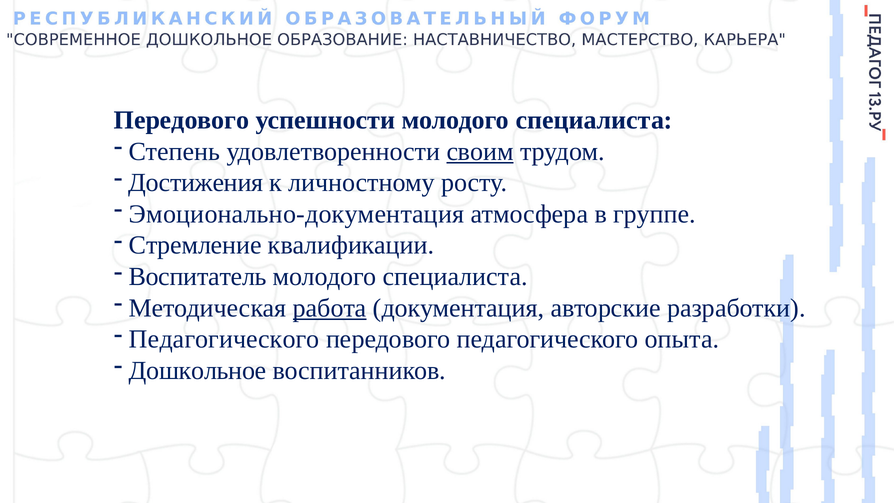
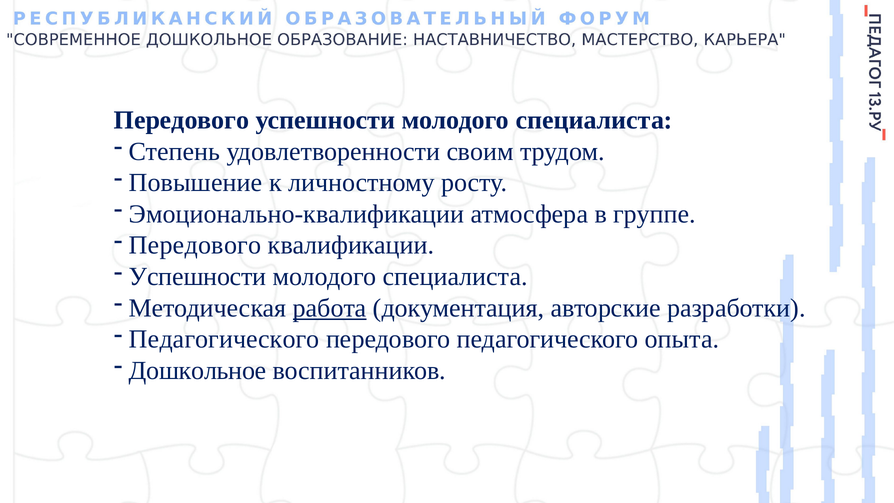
своим underline: present -> none (480, 151)
Достижения: Достижения -> Повышение (196, 183)
Эмоционально-документация: Эмоционально-документация -> Эмоционально-квалификации (297, 214)
Стремление: Стремление -> Передового (195, 245)
Воспитатель: Воспитатель -> Успешности (198, 277)
